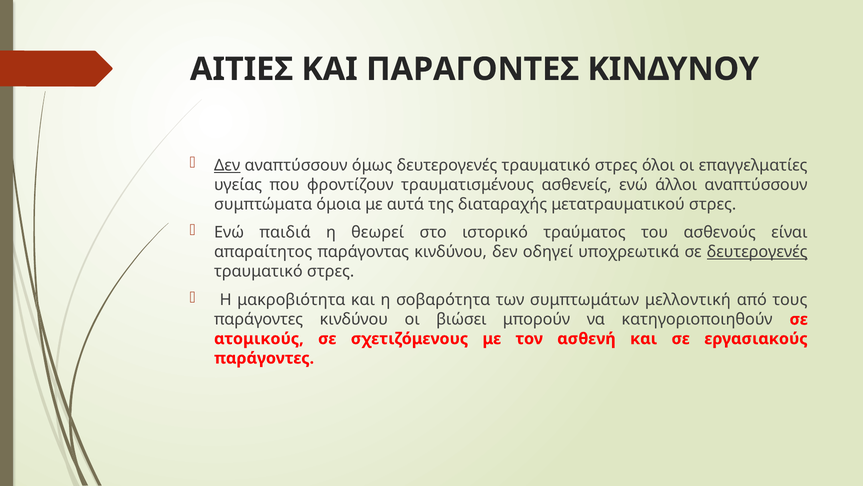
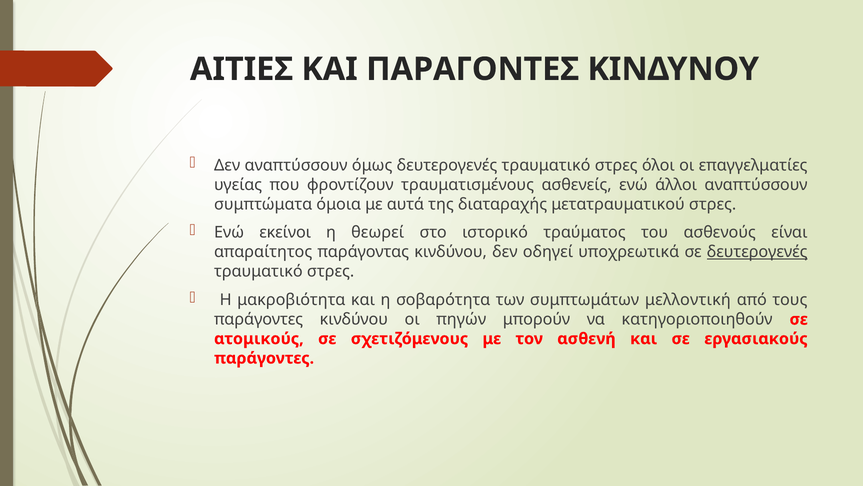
Δεν underline: present -> none (227, 165)
παιδιά: παιδιά -> εκείνοι (285, 232)
βιώσει: βιώσει -> πηγών (461, 319)
